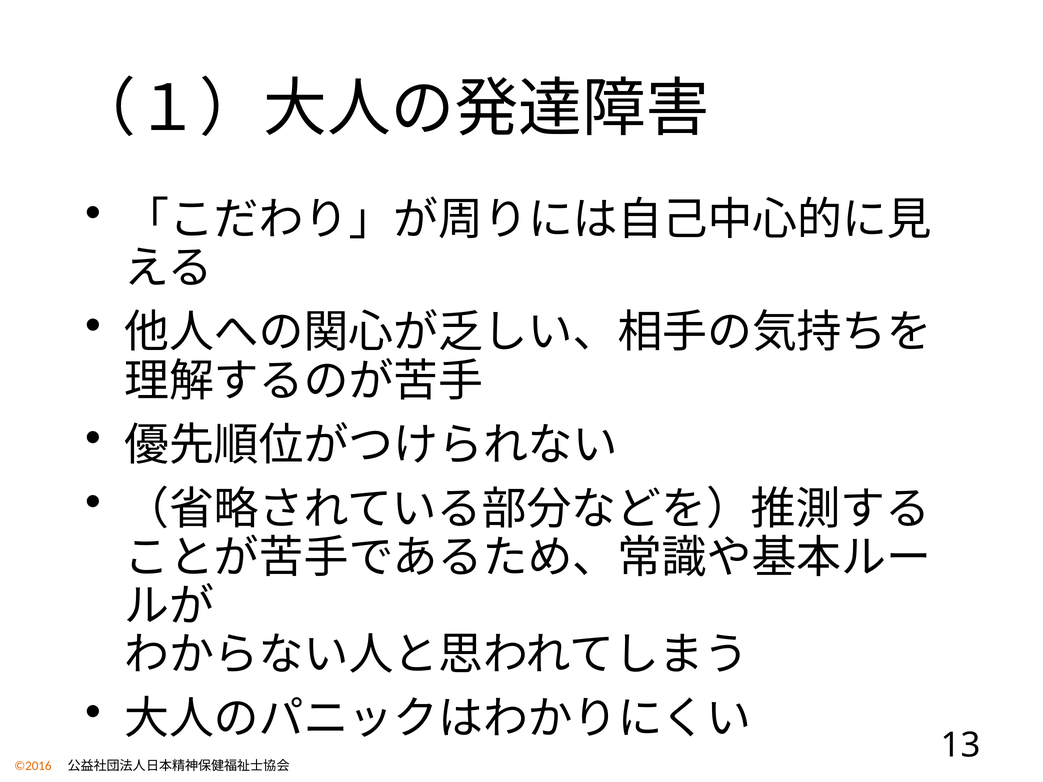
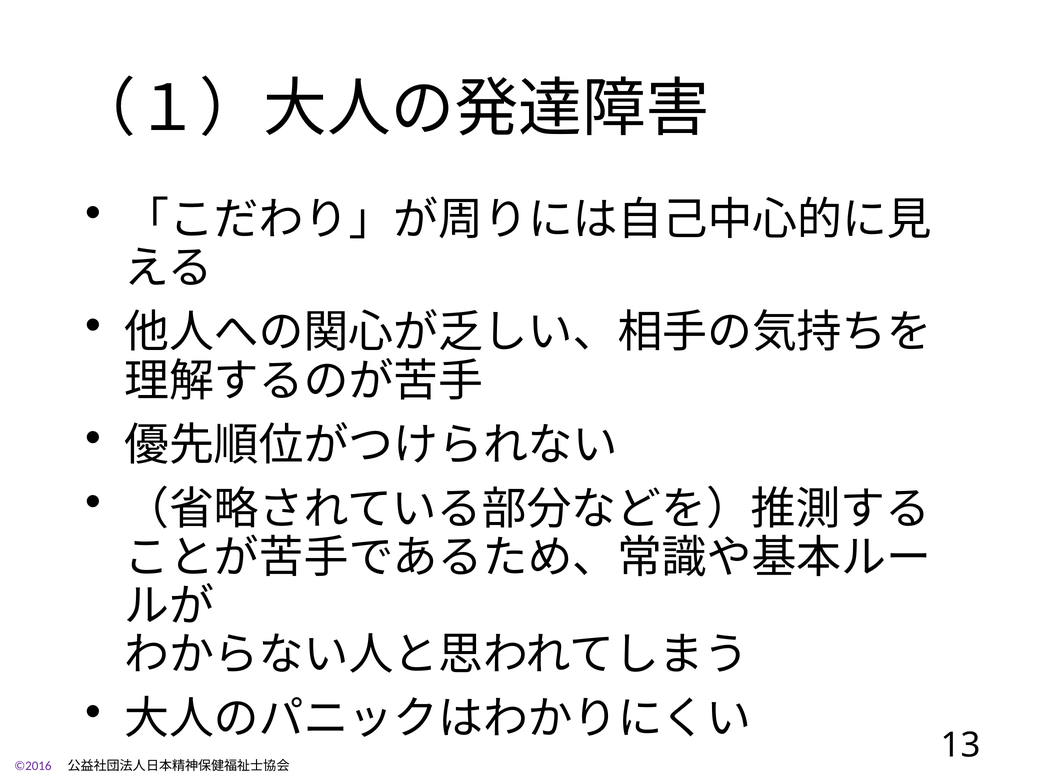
©2016 colour: orange -> purple (33, 766)
